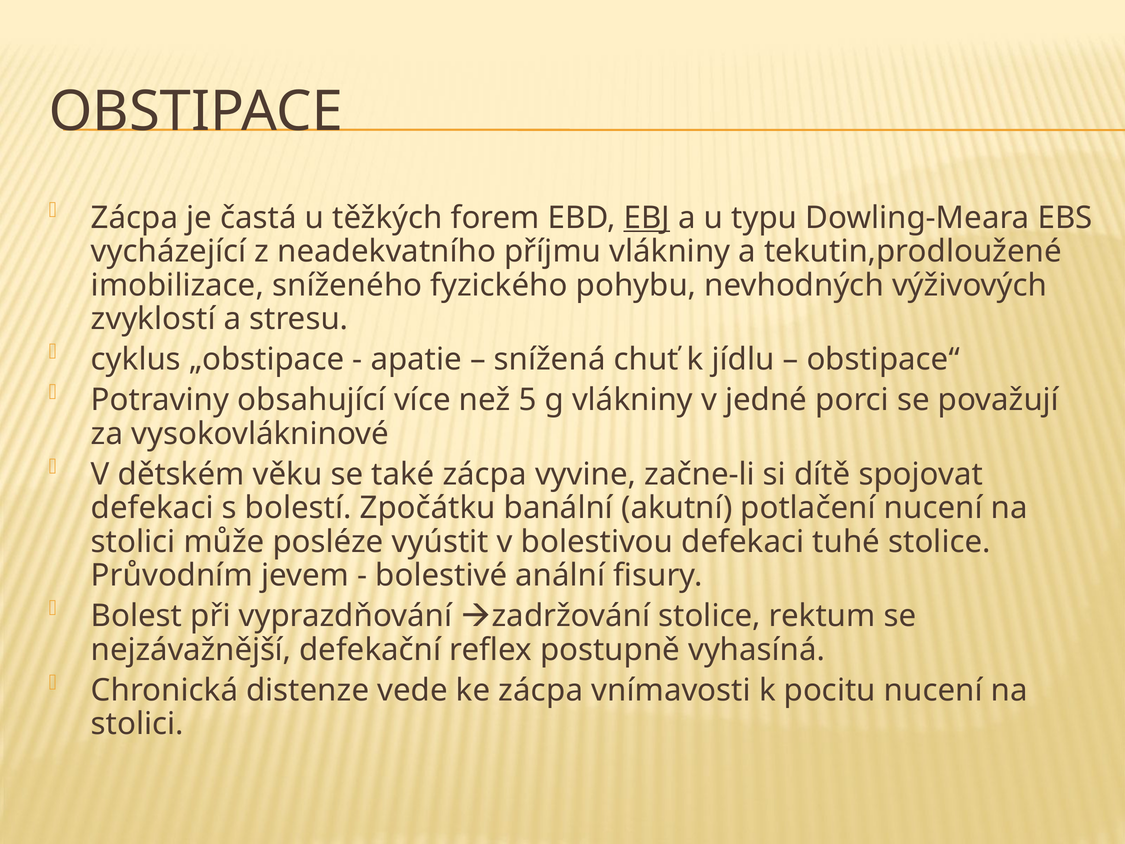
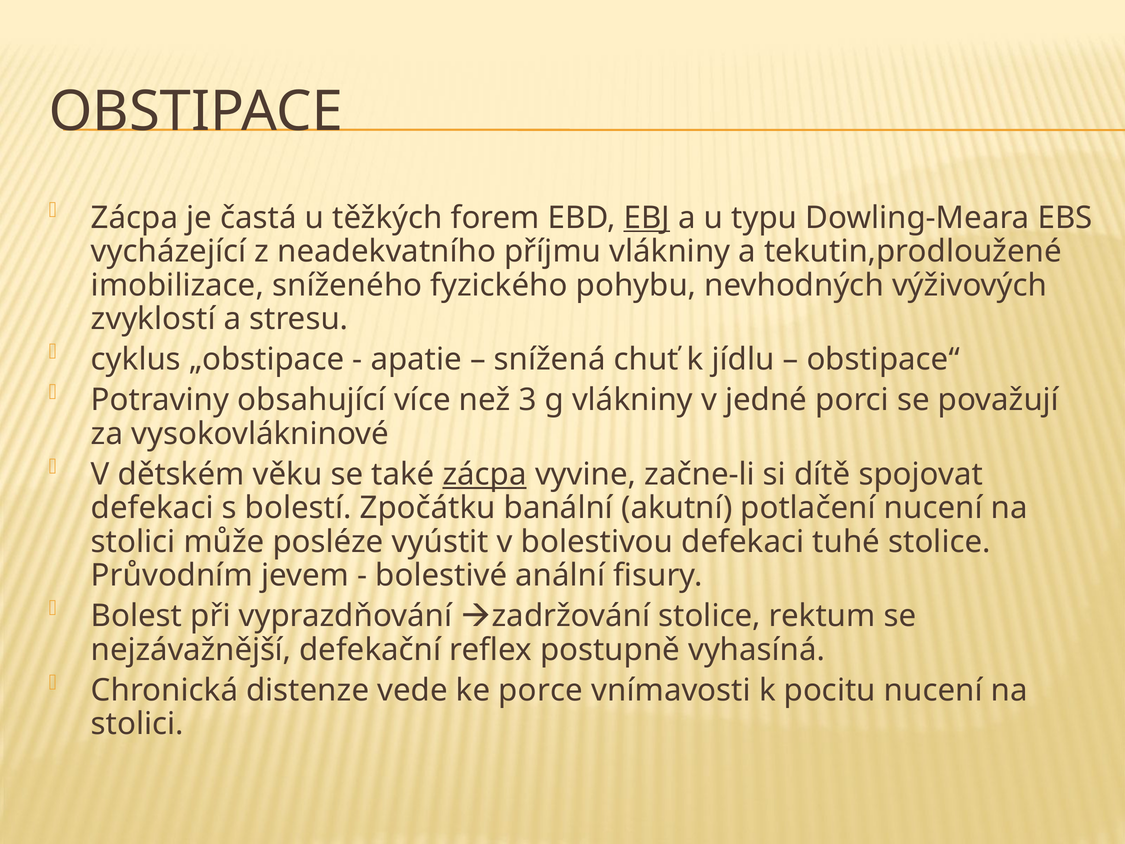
5: 5 -> 3 (528, 400)
zácpa underline: none -> present (485, 474)
ke zácpa: zácpa -> porce (541, 690)
